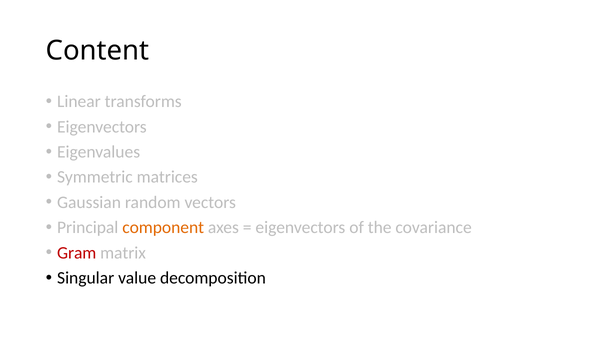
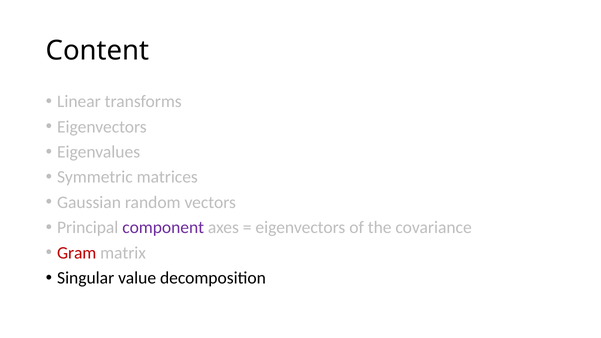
component colour: orange -> purple (163, 228)
